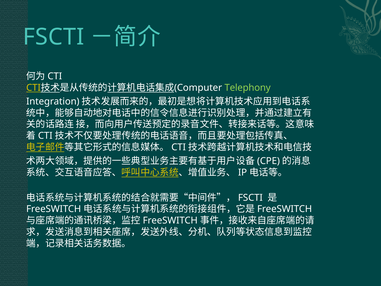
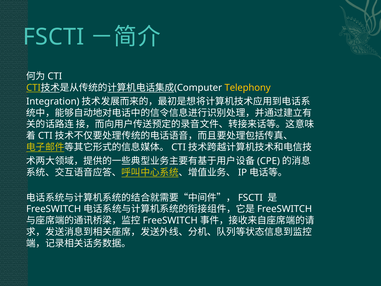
Telephony colour: light green -> yellow (248, 88)
